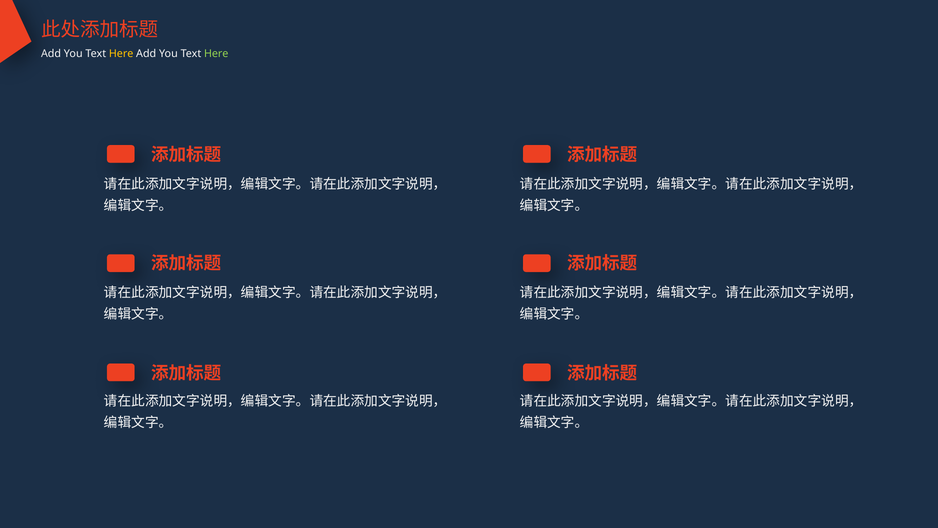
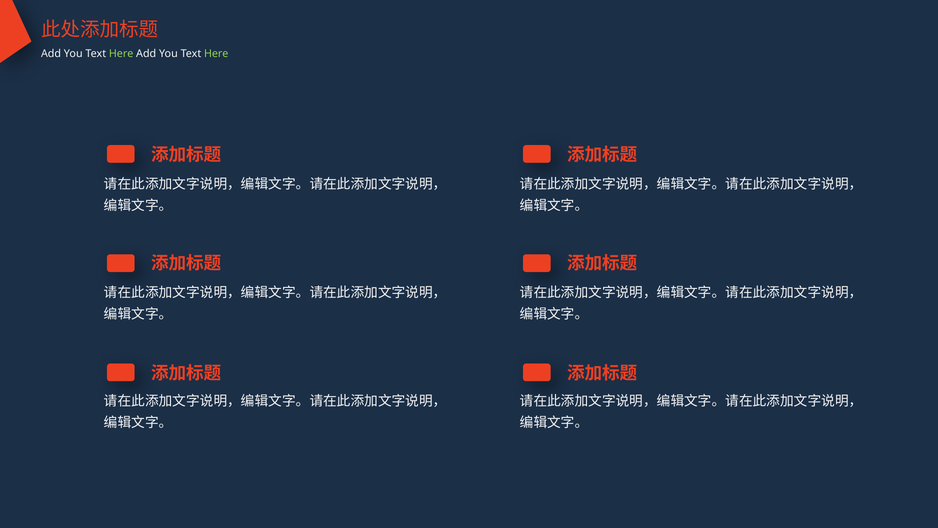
Here colour: yellow -> light green (121, 54)
